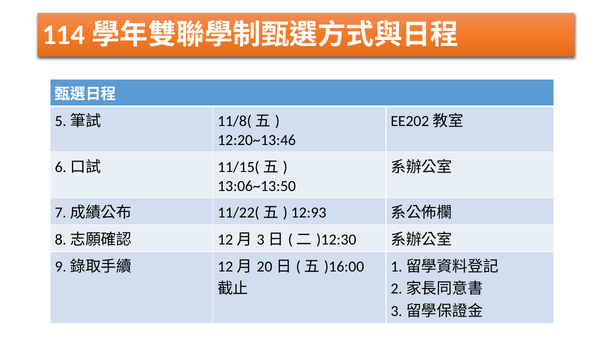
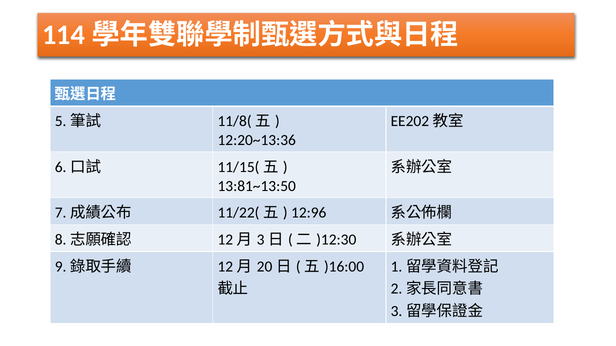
12:20~13:46: 12:20~13:46 -> 12:20~13:36 (257, 141)
13:06~13:50: 13:06~13:50 -> 13:81~13:50 (257, 186)
12:93: 12:93 -> 12:96 (309, 213)
